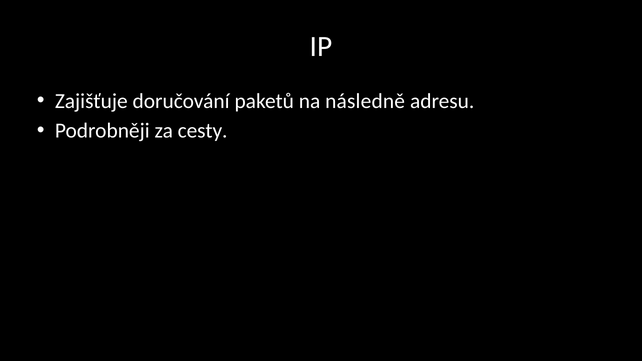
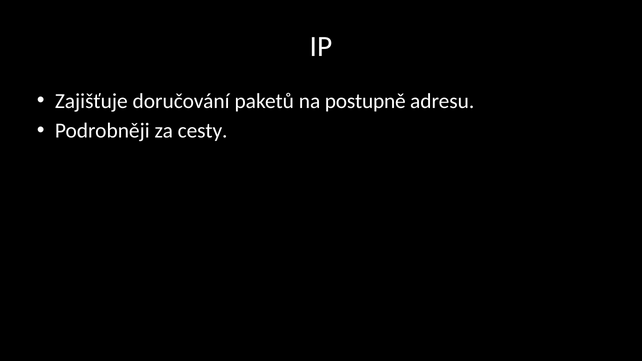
následně: následně -> postupně (365, 101)
